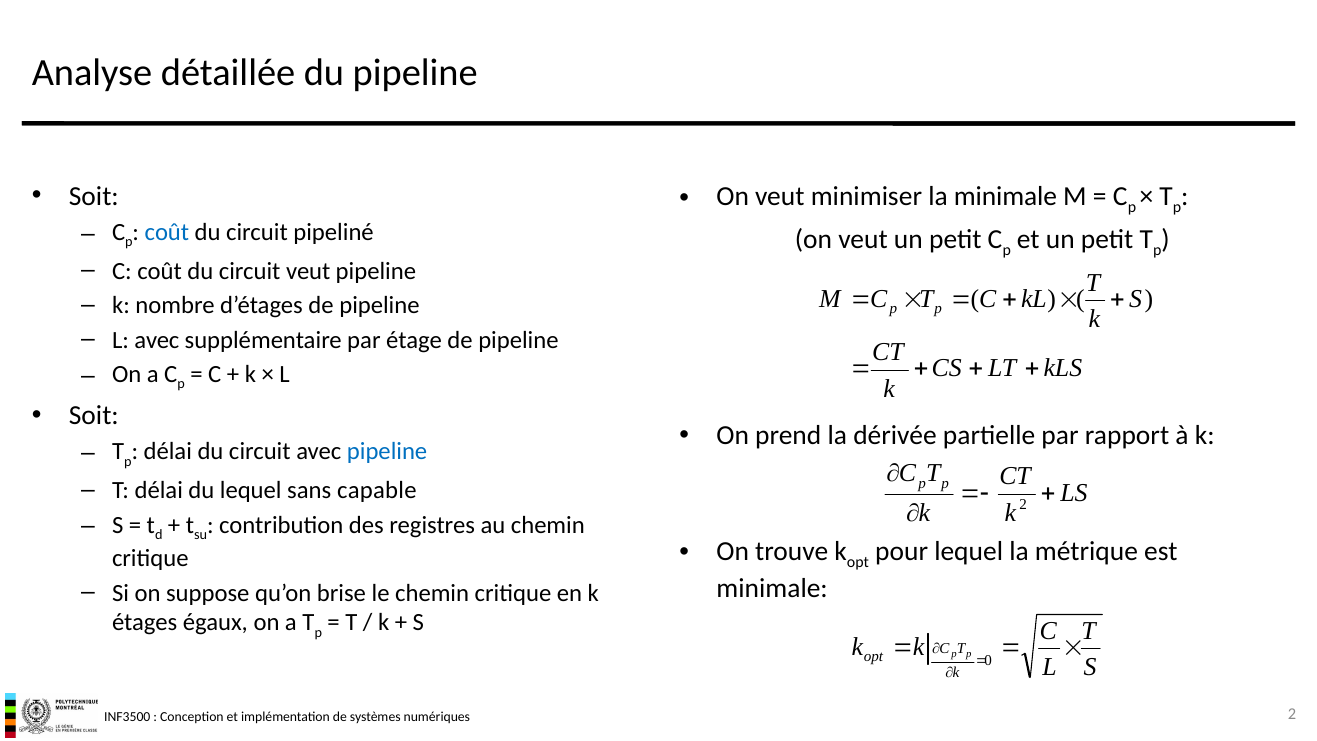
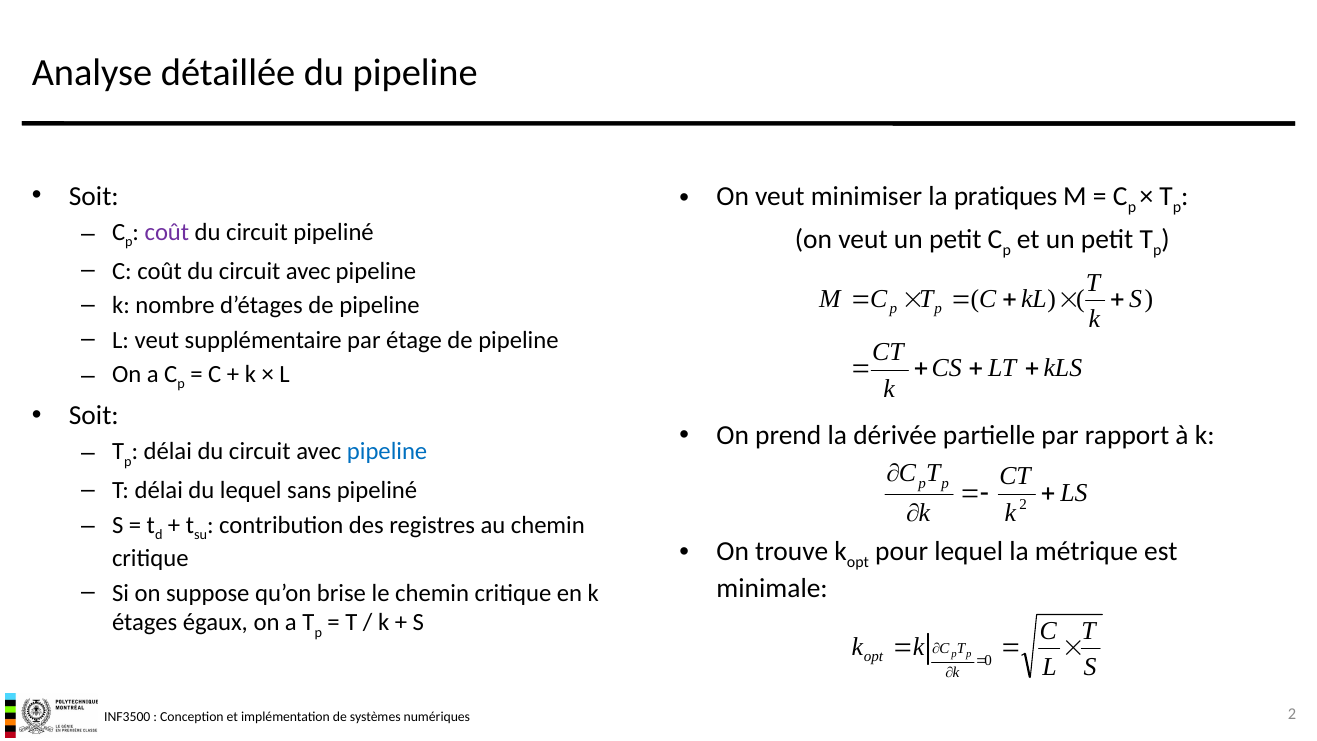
la minimale: minimale -> pratiques (1006, 196)
coût colour: blue -> purple (167, 232)
coût du circuit veut: veut -> avec (308, 271)
L avec: avec -> veut (157, 340)
sans capable: capable -> pipeliné (377, 490)
